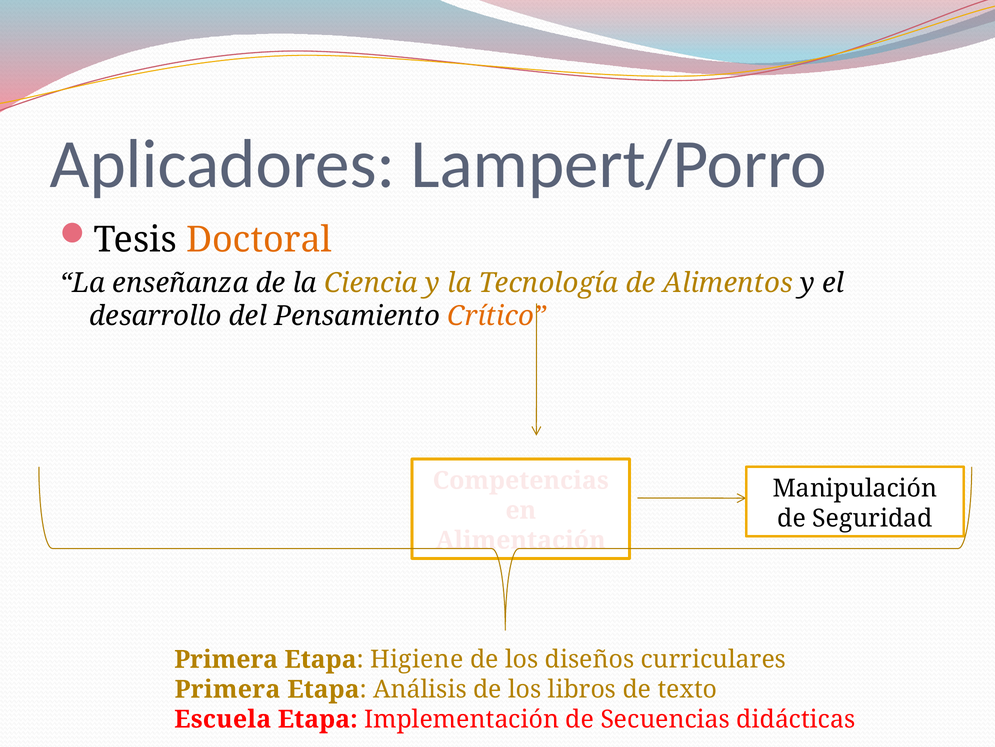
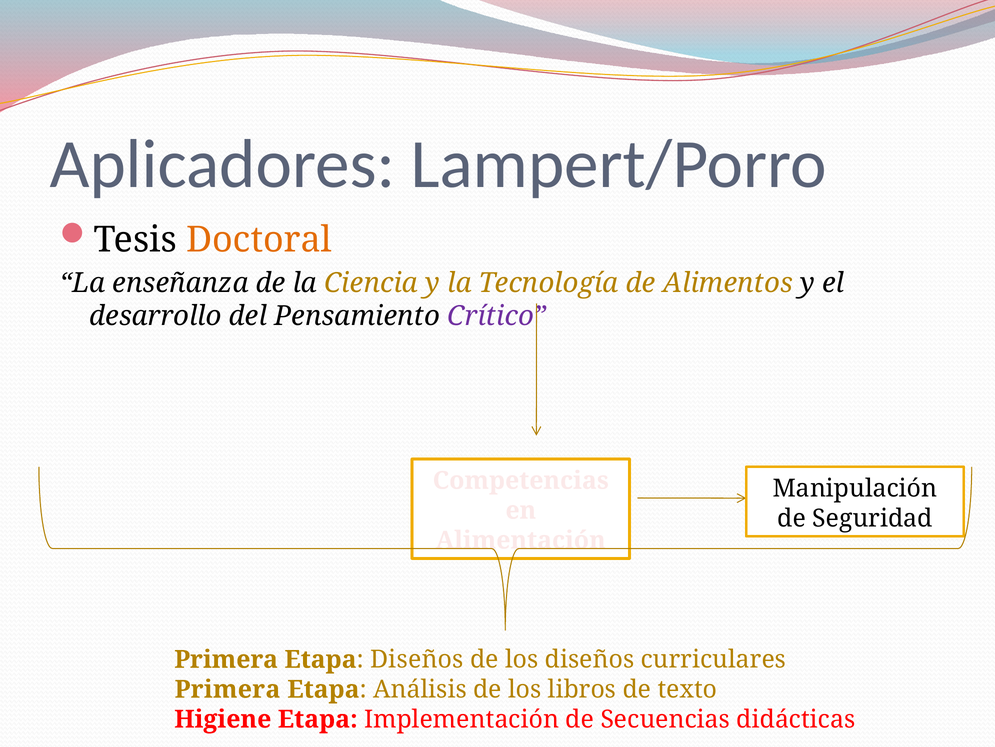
Crítico colour: orange -> purple (497, 316)
Etapa Higiene: Higiene -> Diseños (417, 659)
Escuela: Escuela -> Higiene (223, 719)
